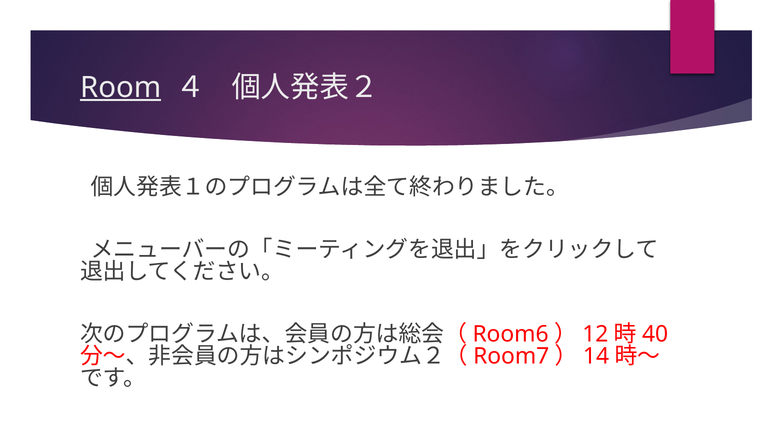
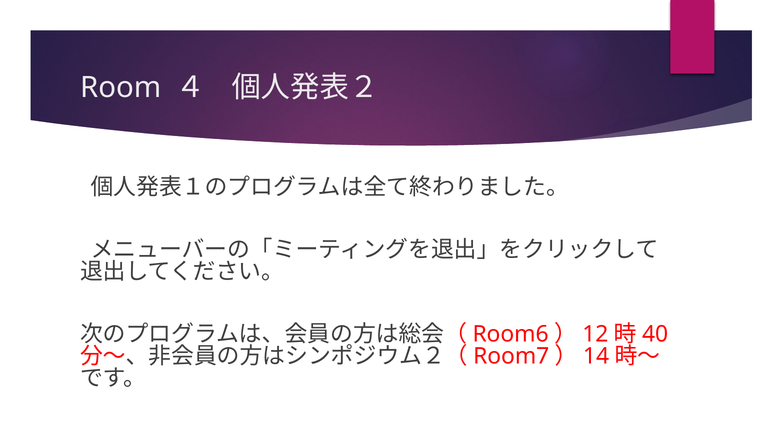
Room underline: present -> none (121, 87)
